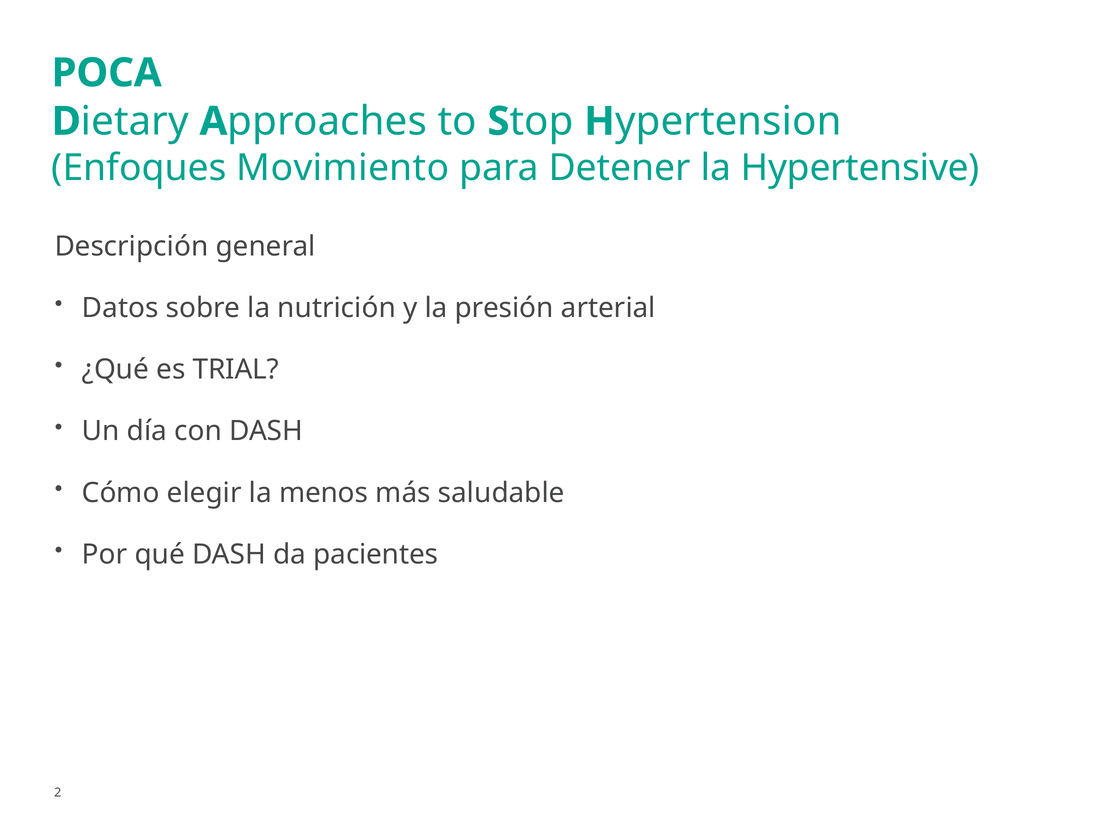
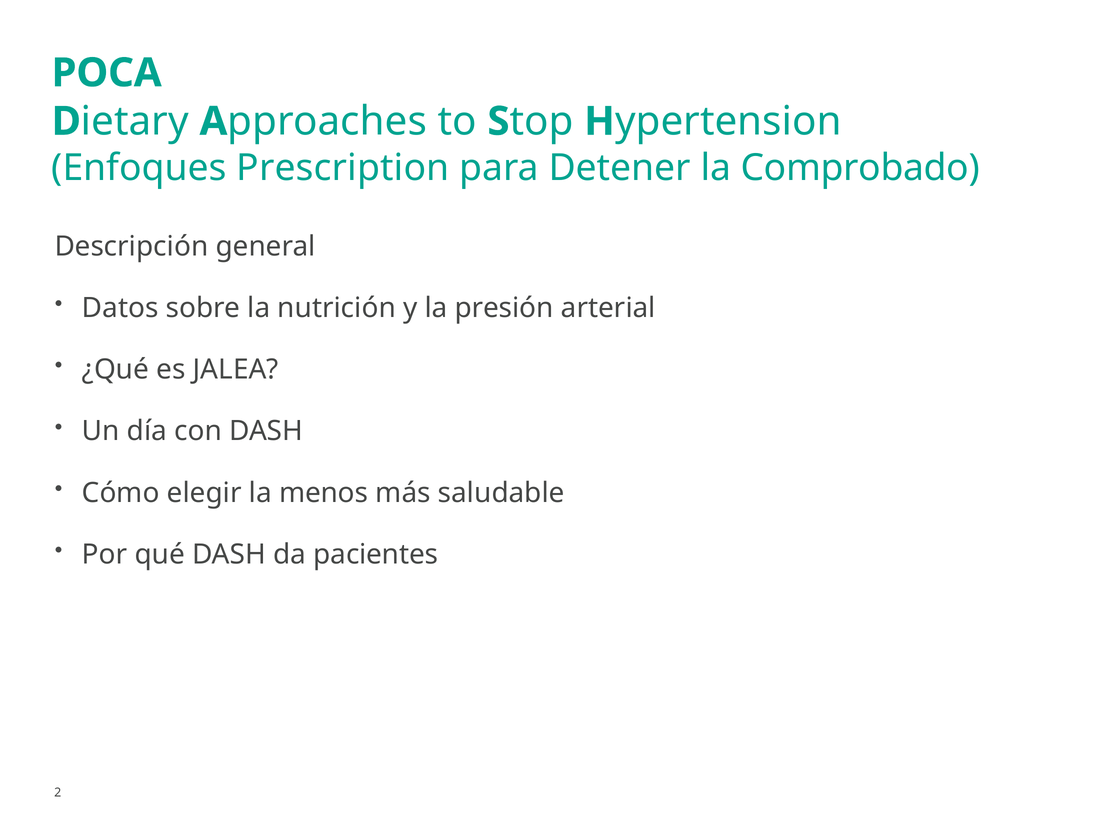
Movimiento: Movimiento -> Prescription (343, 168)
Hypertensive: Hypertensive -> Comprobado (860, 168)
TRIAL: TRIAL -> JALEA (236, 370)
